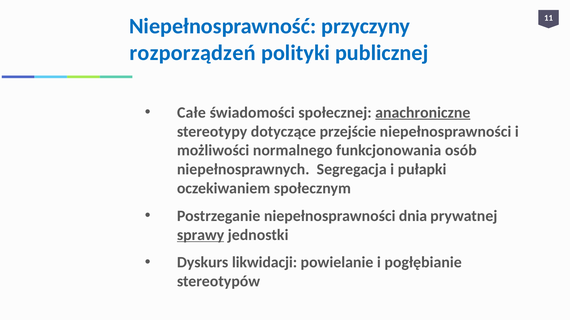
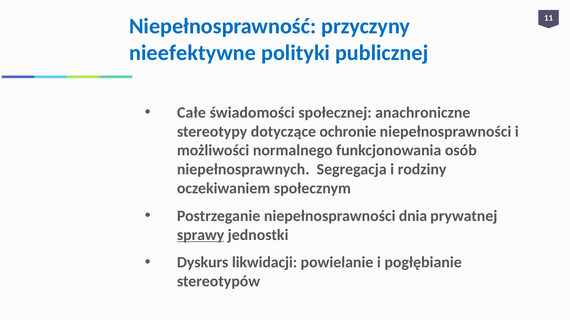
rozporządzeń: rozporządzeń -> nieefektywne (193, 53)
anachroniczne underline: present -> none (423, 113)
przejście: przejście -> ochronie (348, 132)
pułapki: pułapki -> rodziny (422, 170)
